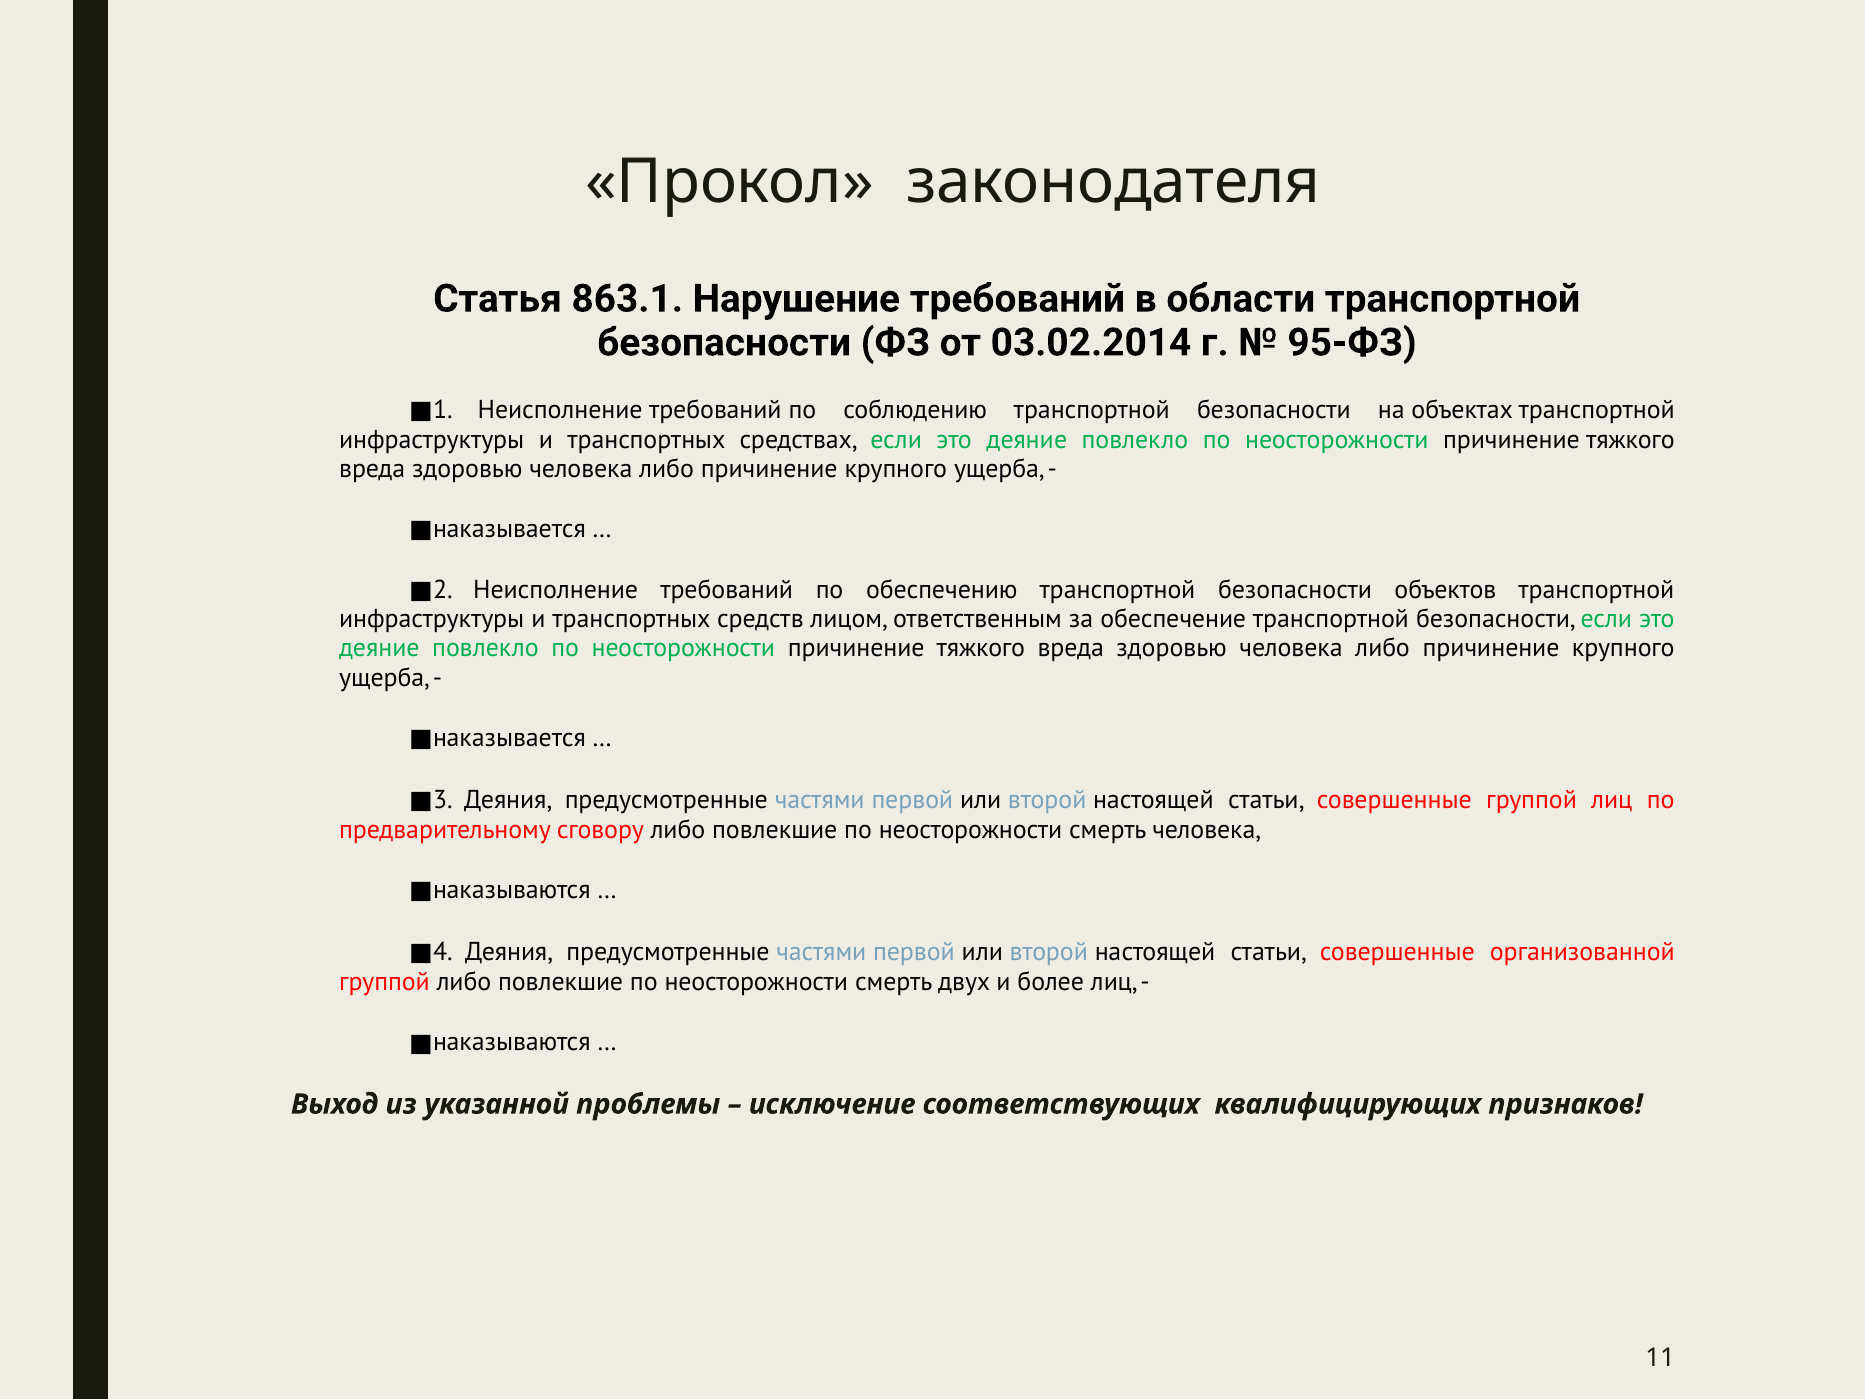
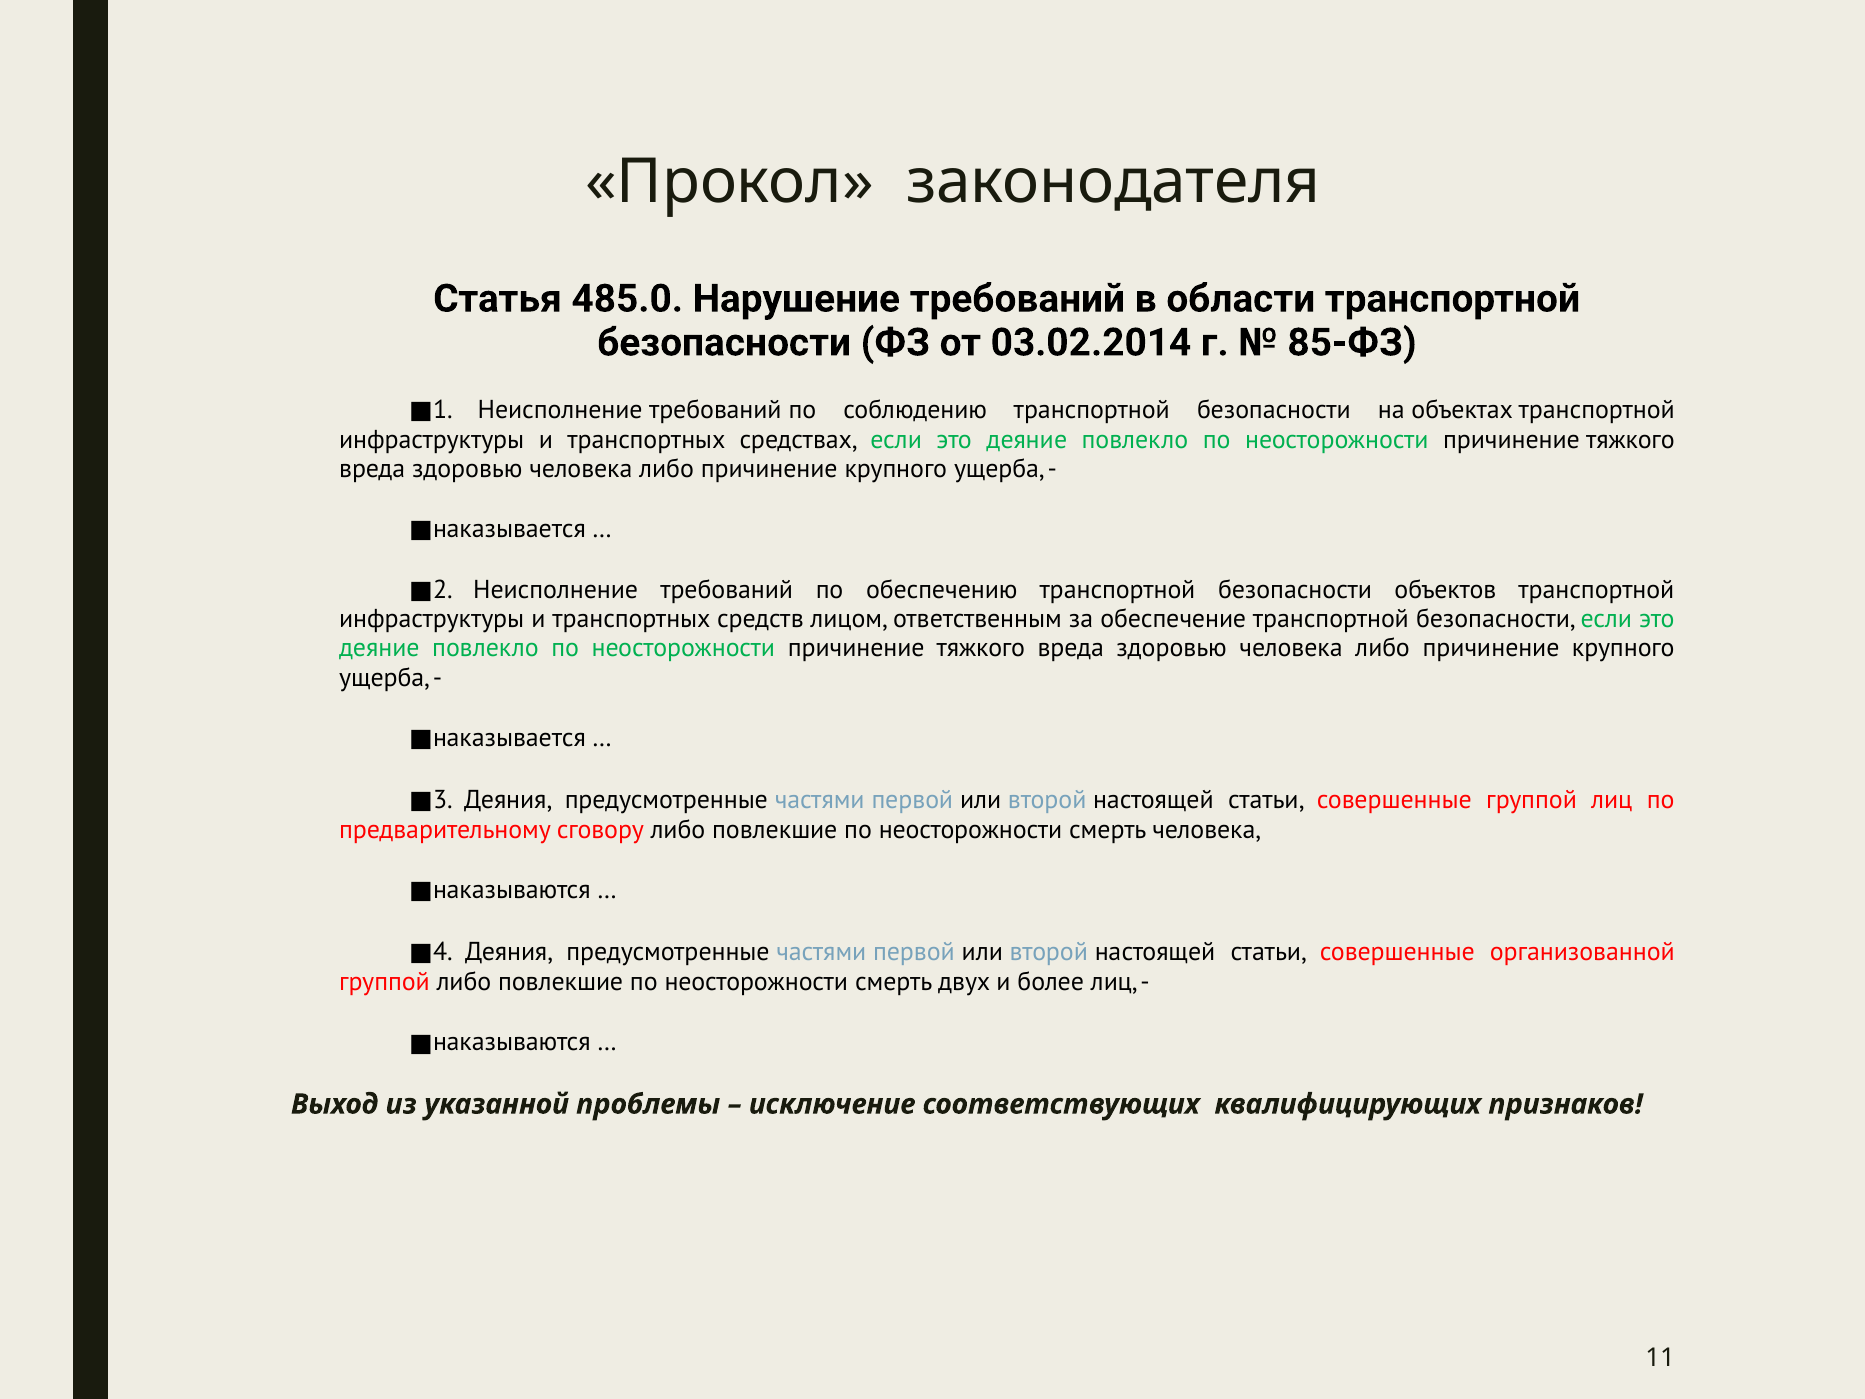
863.1: 863.1 -> 485.0 (627, 299)
95-ФЗ: 95-ФЗ -> 85-ФЗ (1352, 343)
